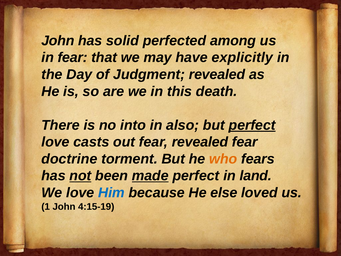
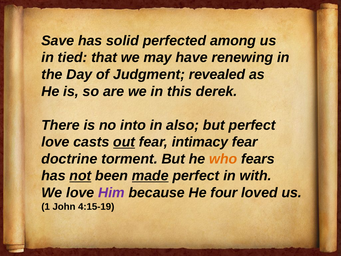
John: John -> Save (58, 41)
in fear: fear -> tied (73, 58)
explicitly: explicitly -> renewing (242, 58)
death: death -> derek (217, 91)
perfect underline: present -> none (252, 125)
out underline: none -> present (124, 142)
fear revealed: revealed -> intimacy (200, 142)
land: land -> with (256, 176)
Him colour: blue -> purple (111, 193)
else: else -> four (224, 193)
